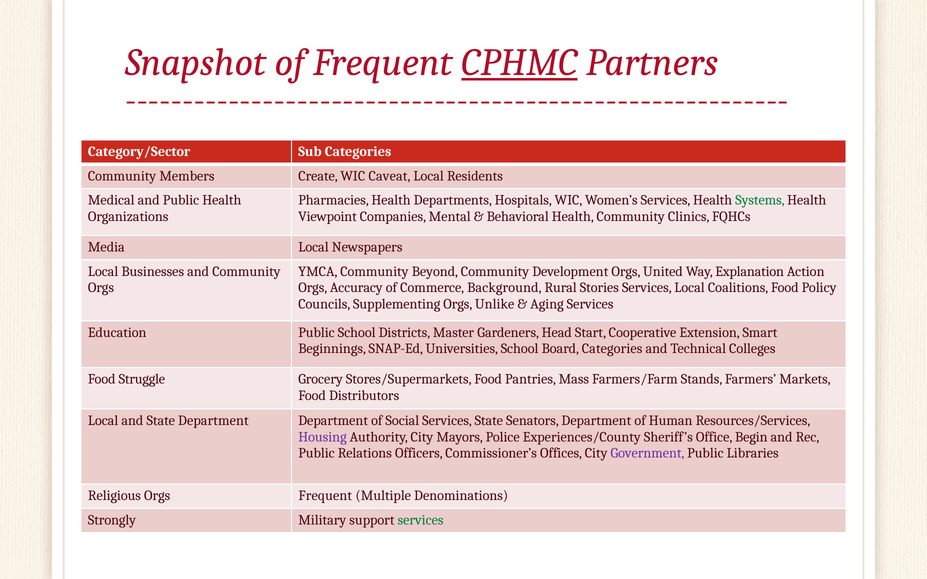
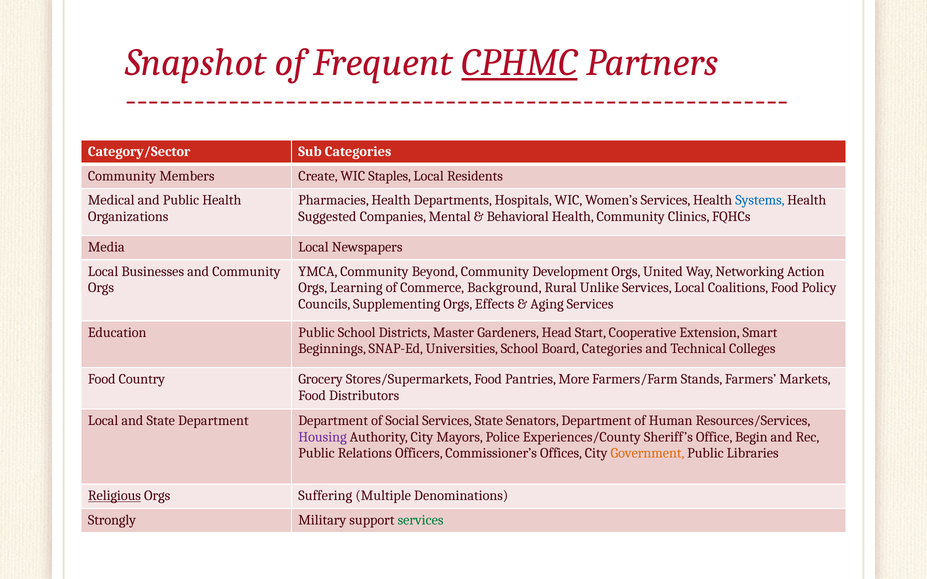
Caveat: Caveat -> Staples (390, 176)
Systems colour: green -> blue (760, 200)
Viewpoint: Viewpoint -> Suggested (327, 217)
Explanation: Explanation -> Networking (750, 272)
Accuracy: Accuracy -> Learning (356, 288)
Stories: Stories -> Unlike (599, 288)
Unlike: Unlike -> Effects (495, 304)
Struggle: Struggle -> Country (142, 380)
Mass: Mass -> More (574, 380)
Government colour: purple -> orange (647, 454)
Religious underline: none -> present (114, 496)
Orgs Frequent: Frequent -> Suffering (325, 496)
